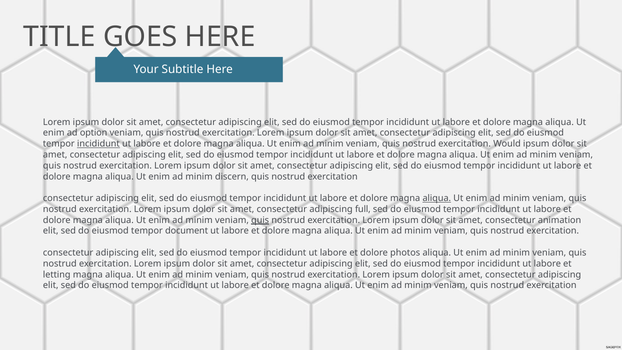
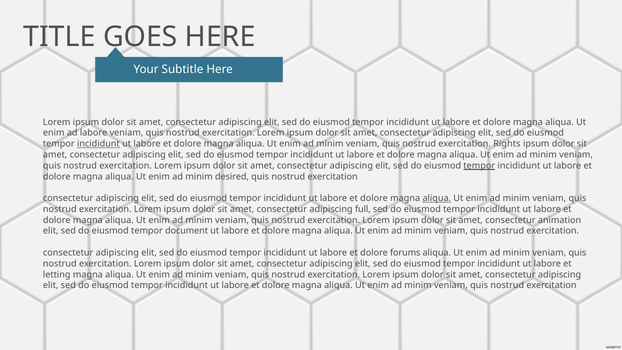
ad option: option -> labore (94, 133)
Would: Would -> Rights (507, 144)
tempor underline: none -> present (479, 166)
discern: discern -> desired (232, 176)
quis underline: present -> none (260, 220)
photos: photos -> forums (405, 253)
